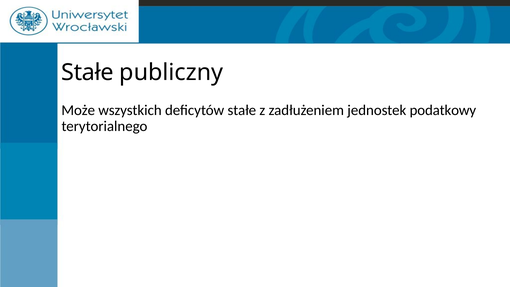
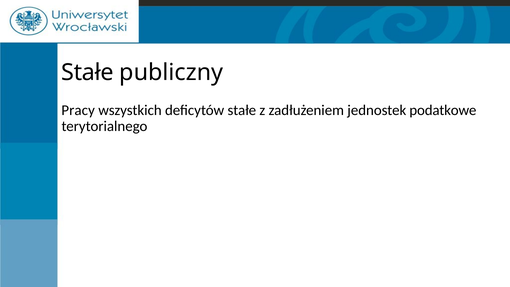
Może: Może -> Pracy (78, 110)
podatkowy: podatkowy -> podatkowe (443, 110)
